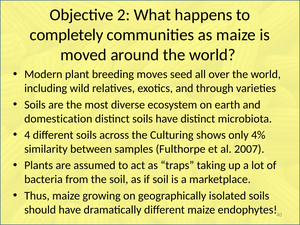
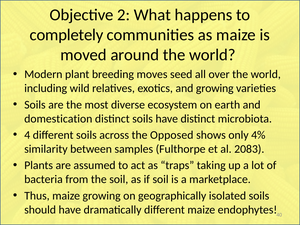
and through: through -> growing (215, 88)
Culturing: Culturing -> Opposed (172, 135)
2007: 2007 -> 2083 (249, 149)
